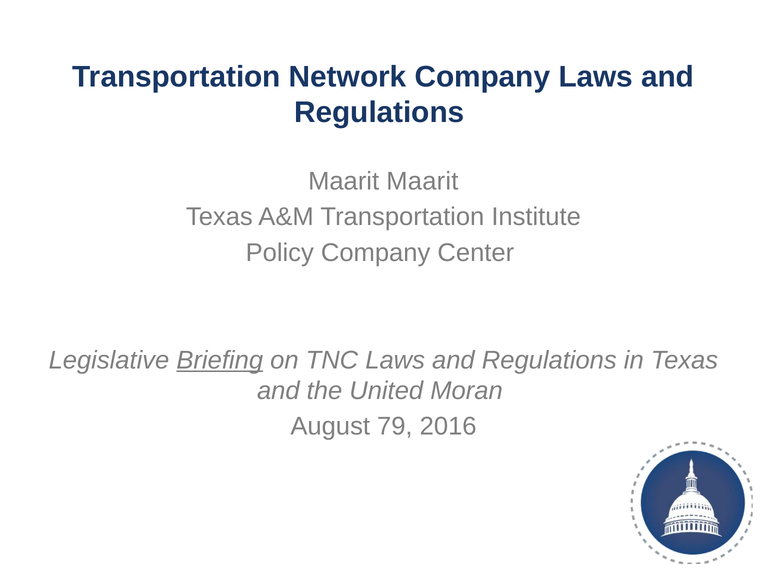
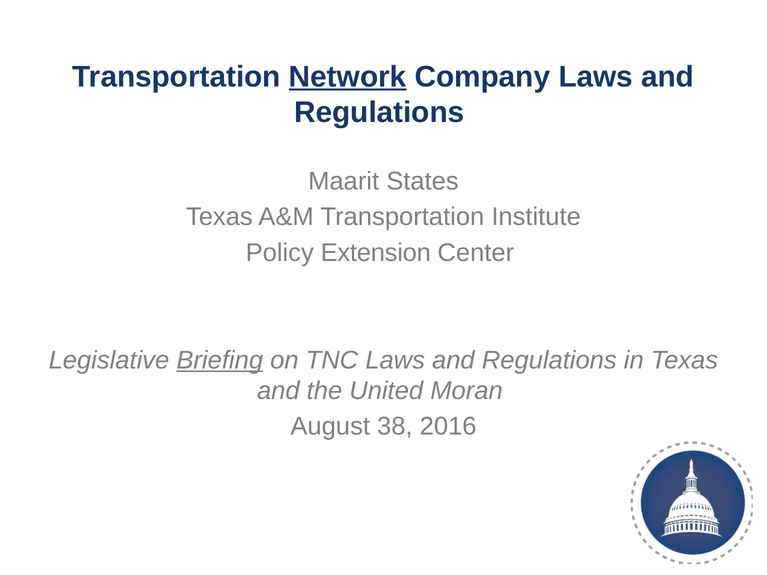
Network underline: none -> present (348, 77)
Maarit Maarit: Maarit -> States (422, 181)
Policy Company: Company -> Extension (376, 253)
79: 79 -> 38 (395, 427)
